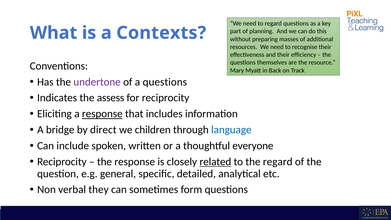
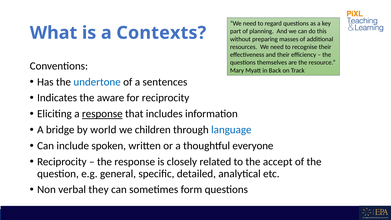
undertone colour: purple -> blue (97, 82)
a questions: questions -> sentences (165, 82)
assess: assess -> aware (111, 98)
direct: direct -> world (103, 130)
related underline: present -> none (215, 162)
the regard: regard -> accept (278, 162)
